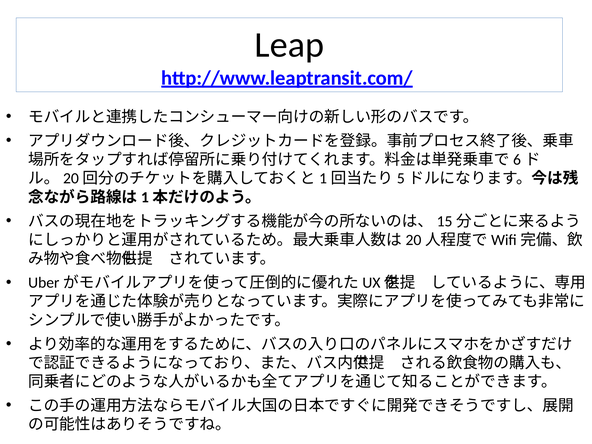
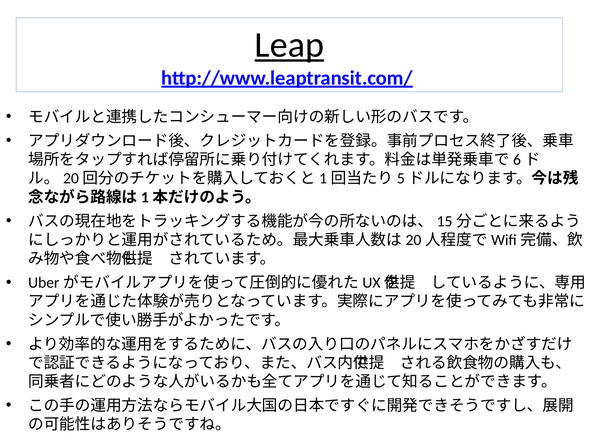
Leap underline: none -> present (289, 45)
